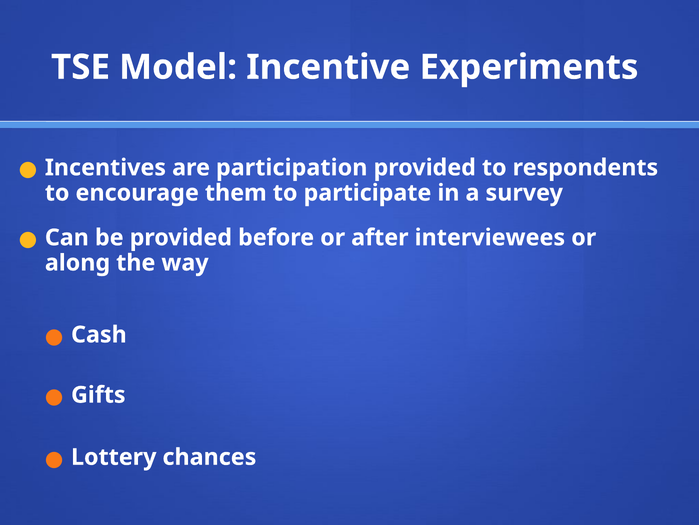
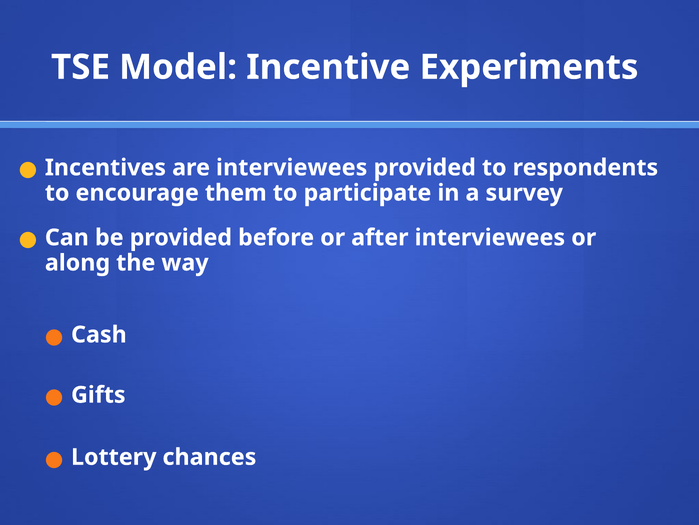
are participation: participation -> interviewees (292, 167)
